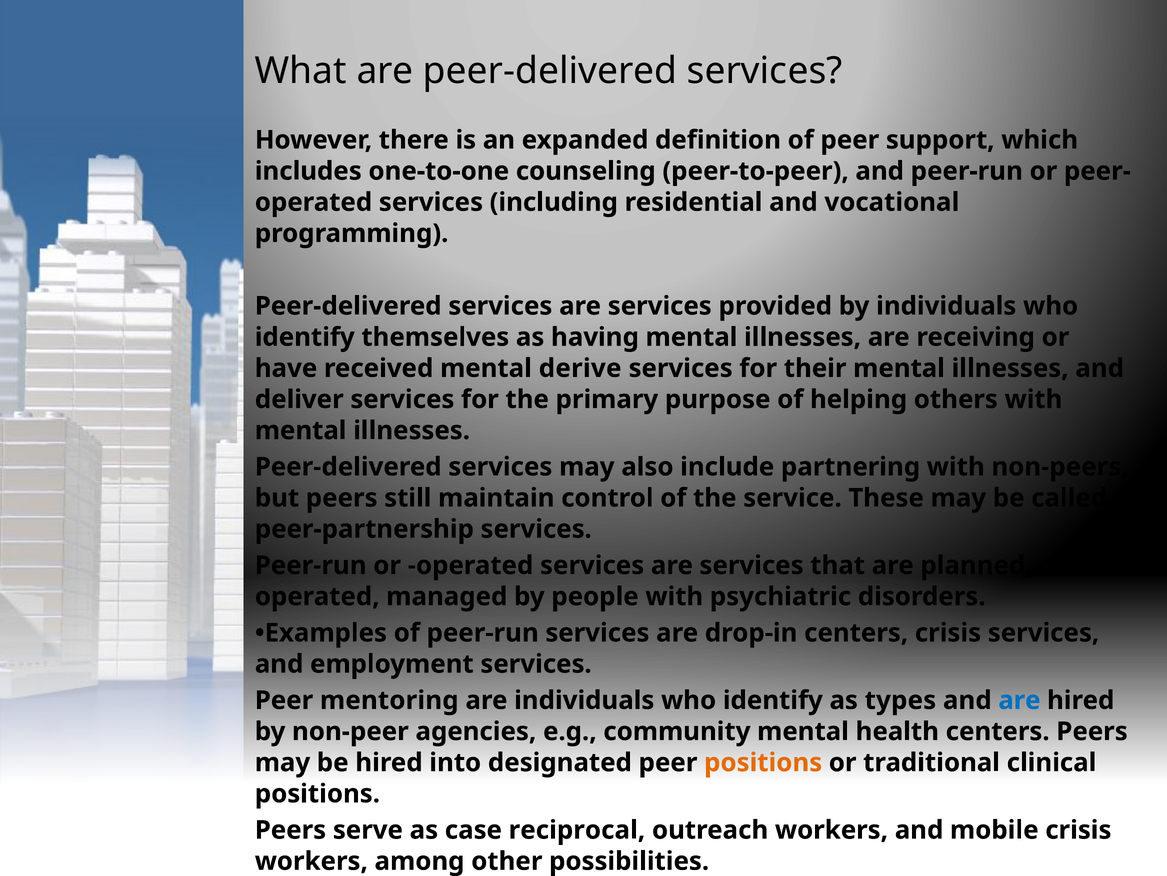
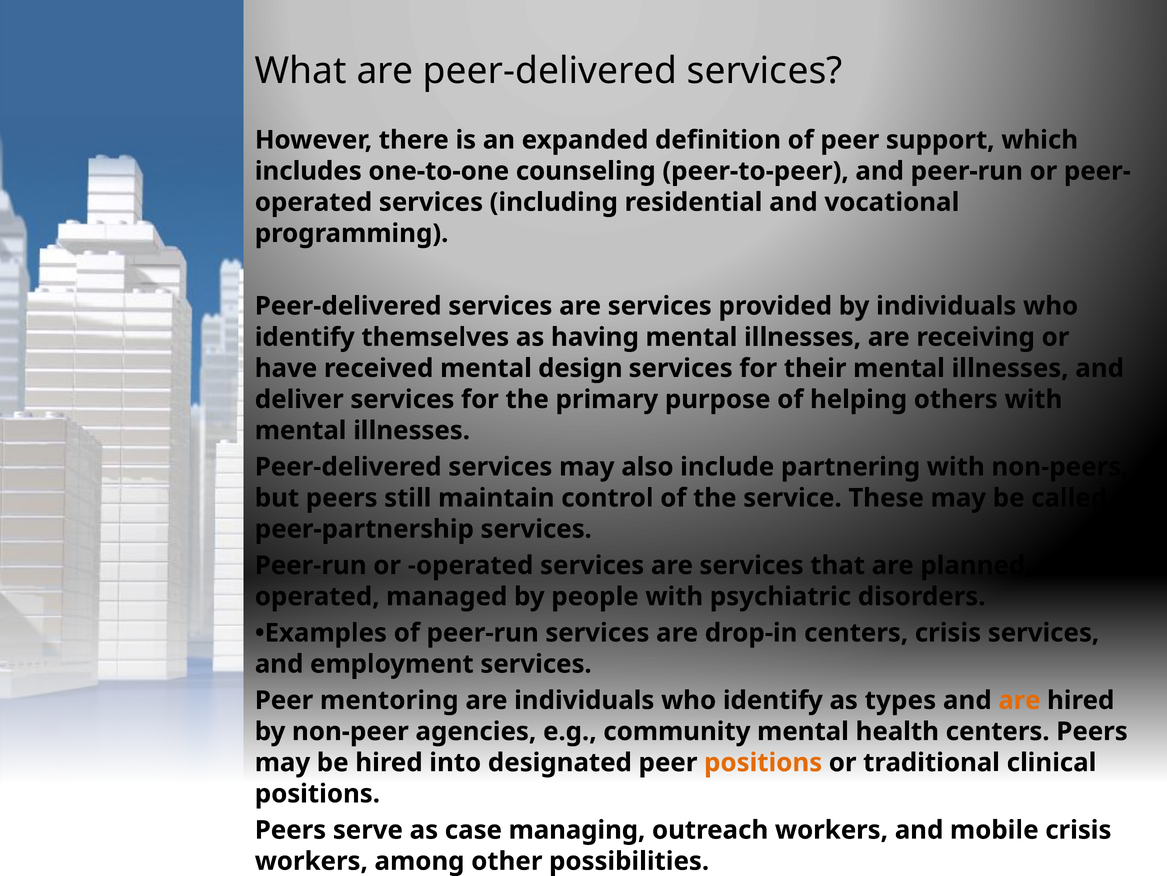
derive: derive -> design (580, 368)
are colour: blue -> orange (1019, 700)
reciprocal: reciprocal -> managing (577, 829)
